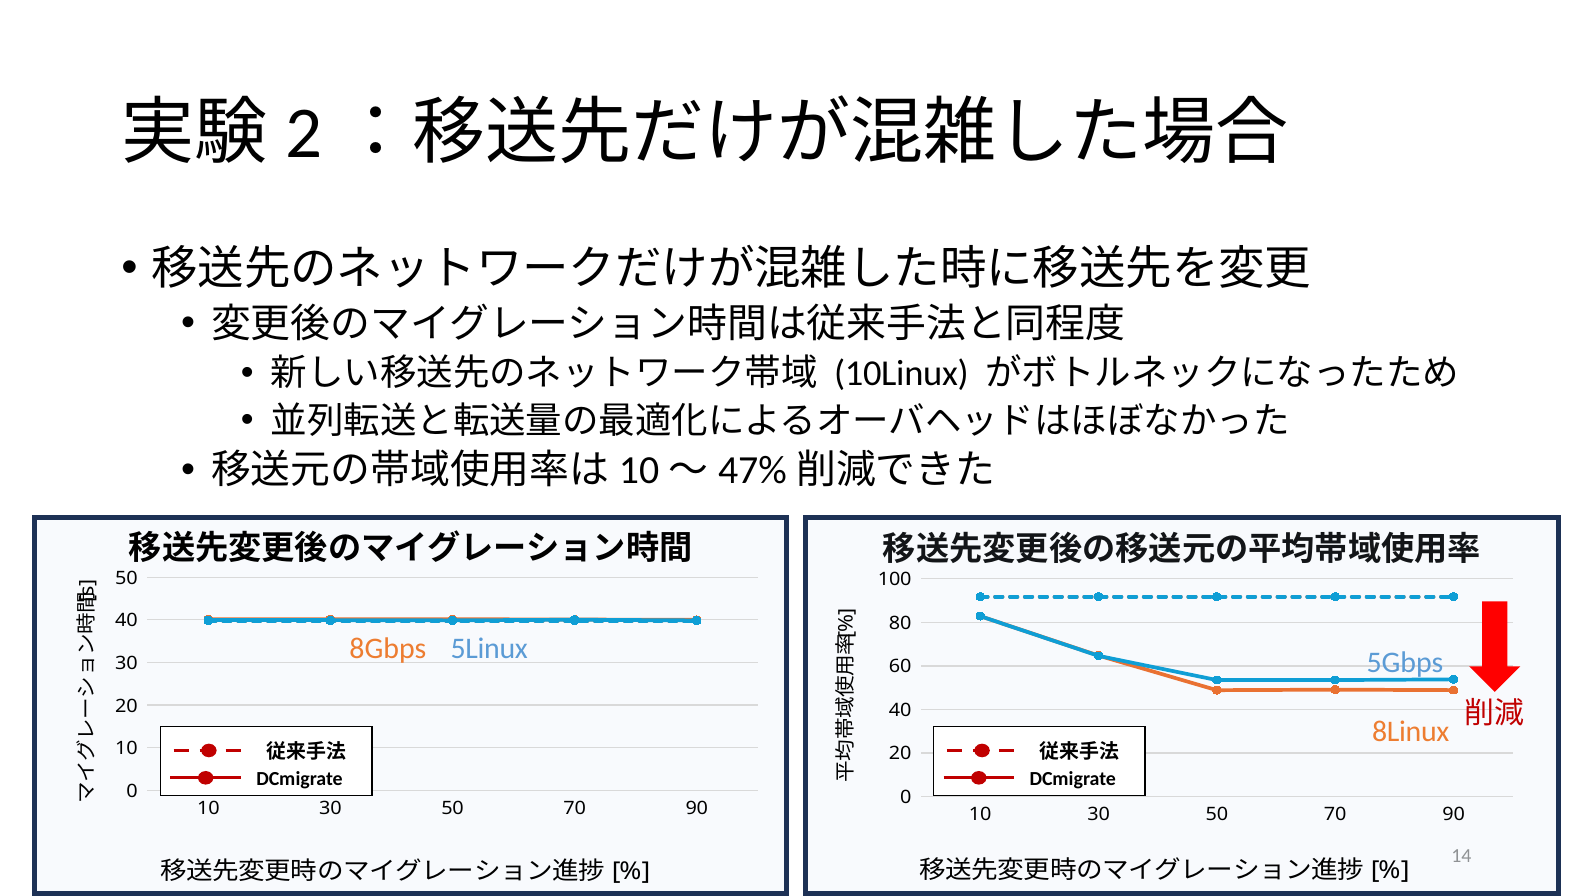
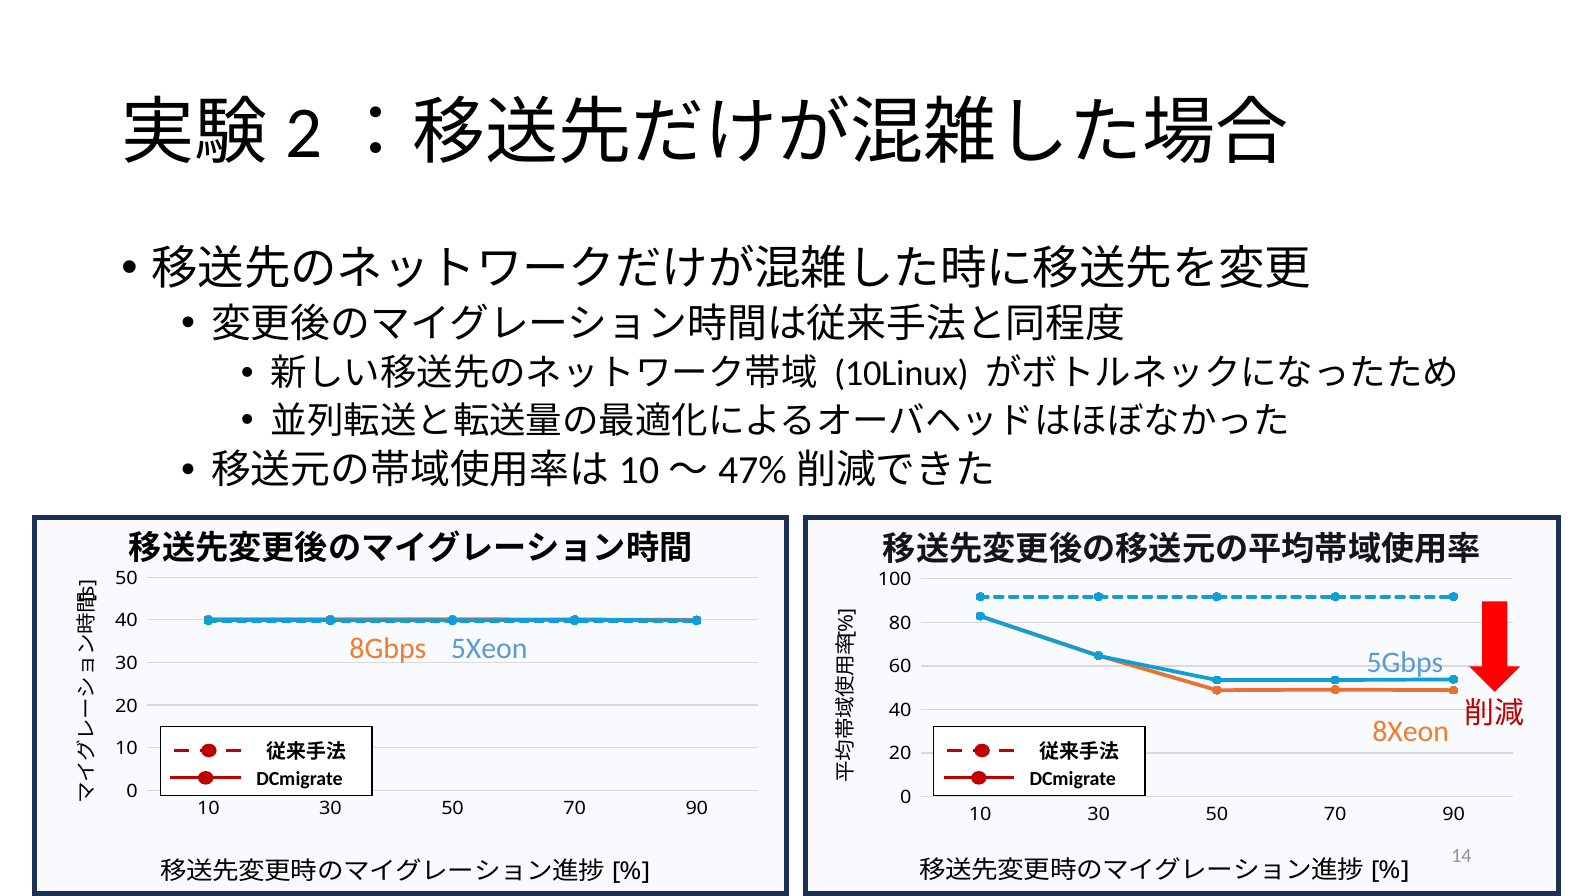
5Linux: 5Linux -> 5Xeon (489, 649)
8Linux: 8Linux -> 8Xeon (1411, 732)
